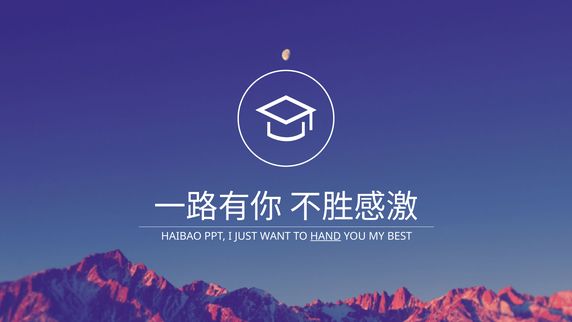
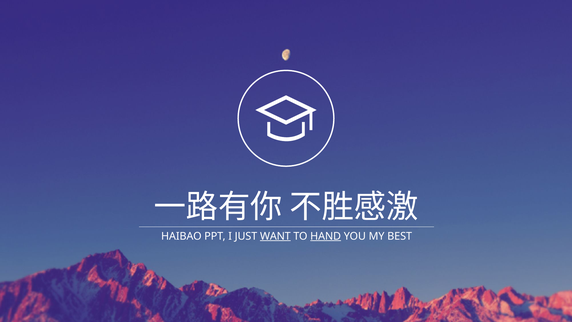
WANT underline: none -> present (275, 236)
